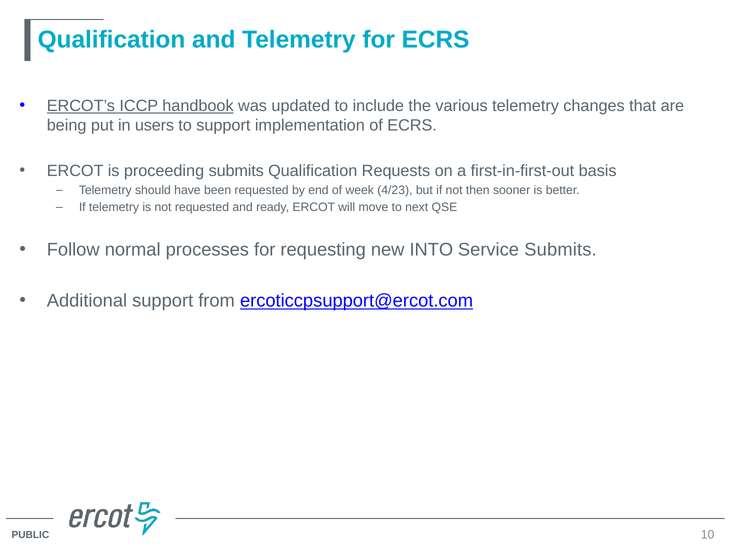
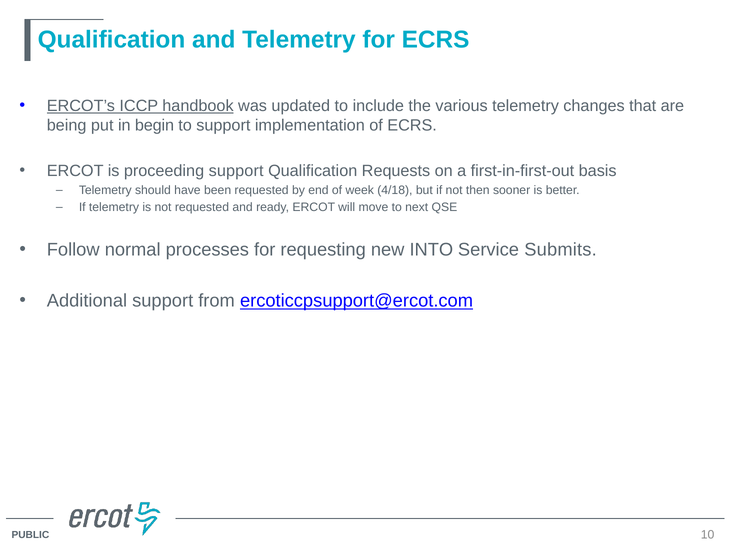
users: users -> begin (155, 126)
proceeding submits: submits -> support (236, 171)
4/23: 4/23 -> 4/18 (395, 190)
